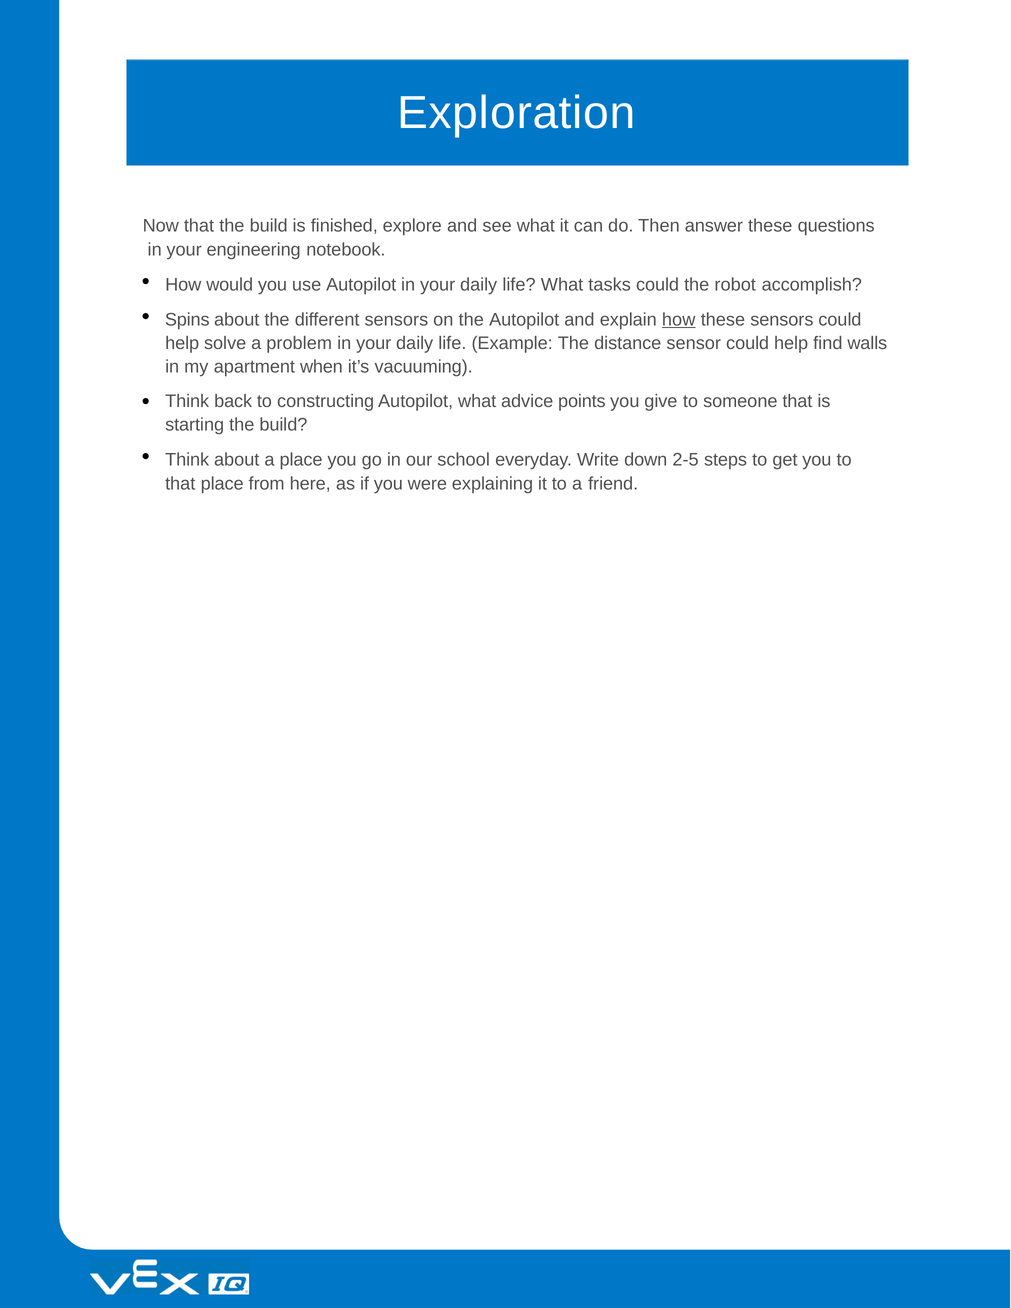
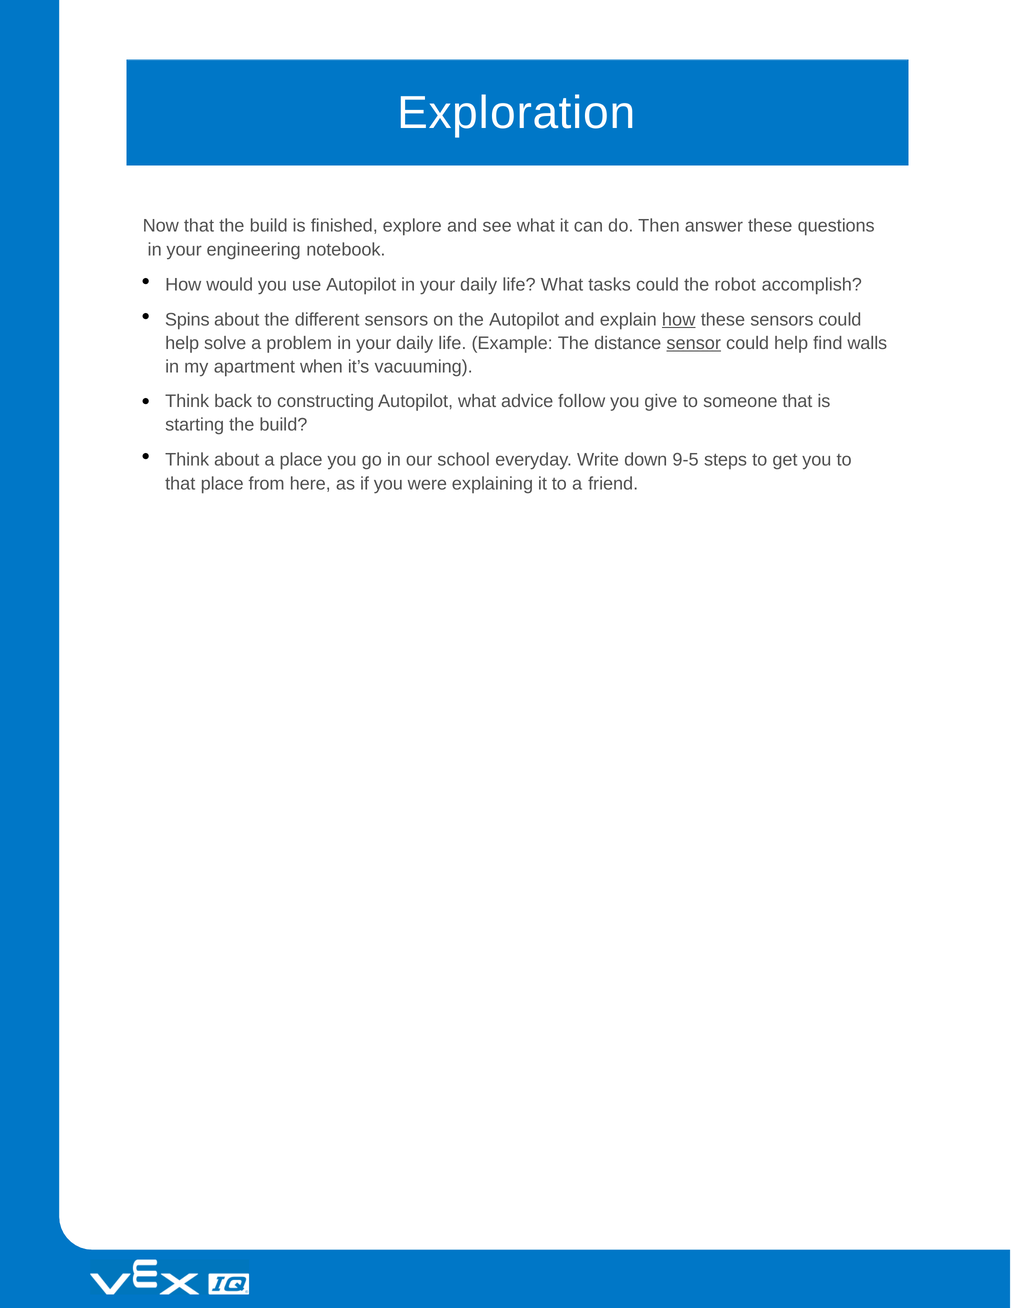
sensor underline: none -> present (694, 343)
points: points -> follow (582, 401)
2-5: 2-5 -> 9-5 (686, 460)
